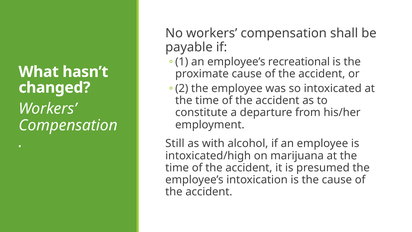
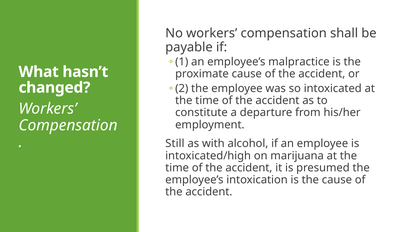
recreational: recreational -> malpractice (299, 62)
